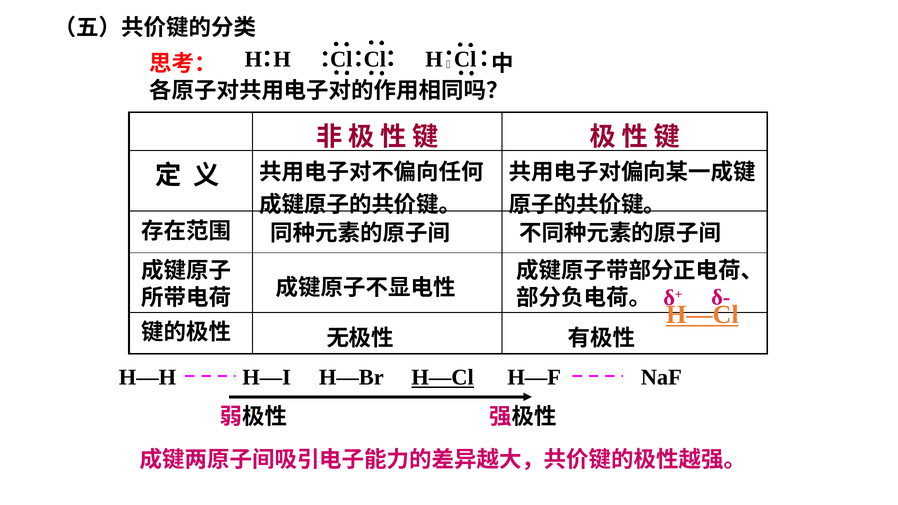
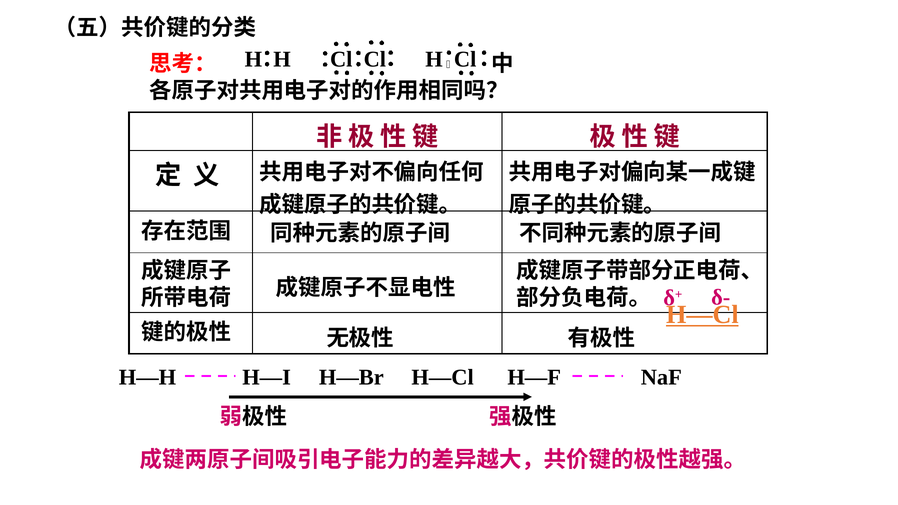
H—Cl underline: present -> none (443, 378)
